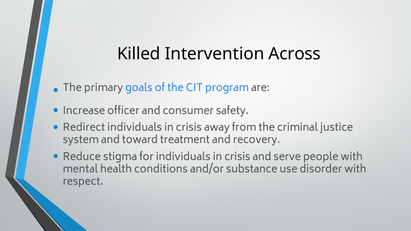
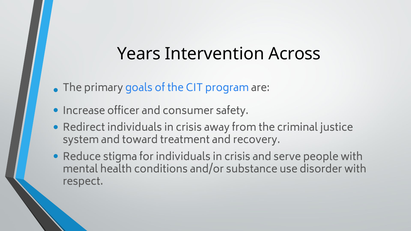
Killed: Killed -> Years (139, 54)
